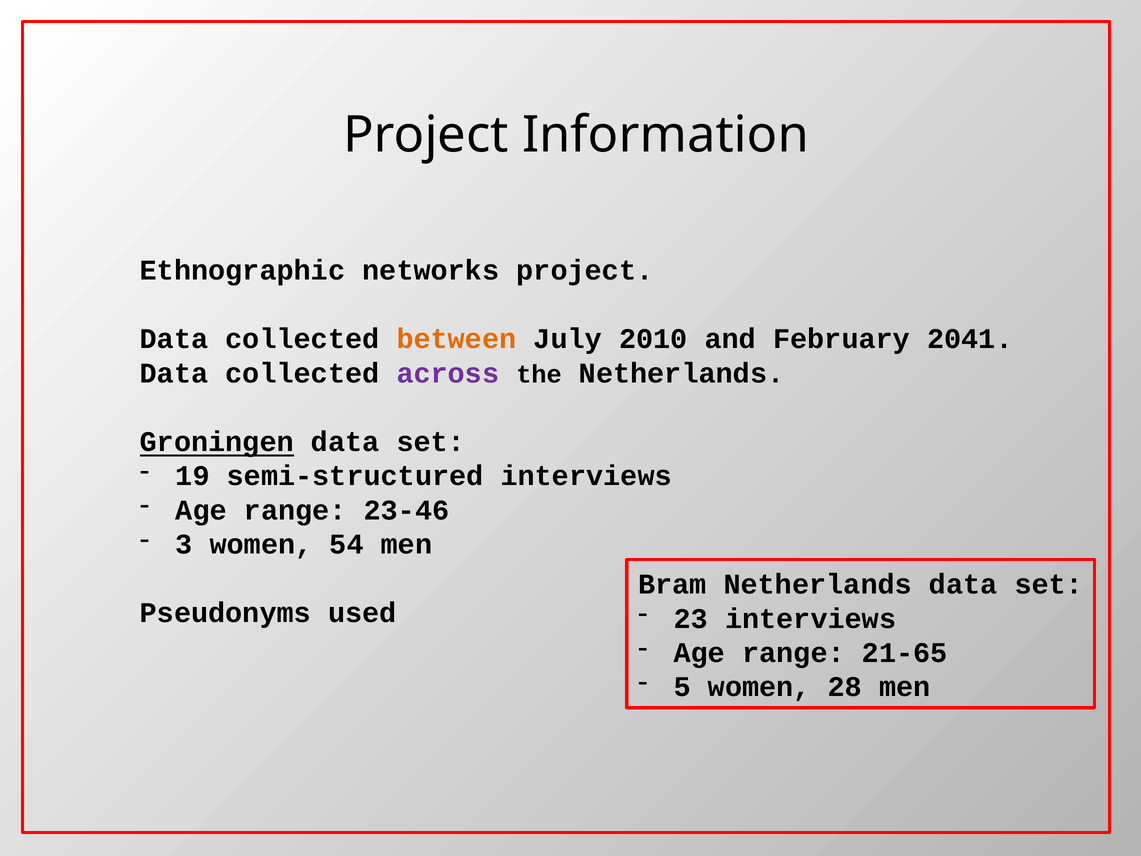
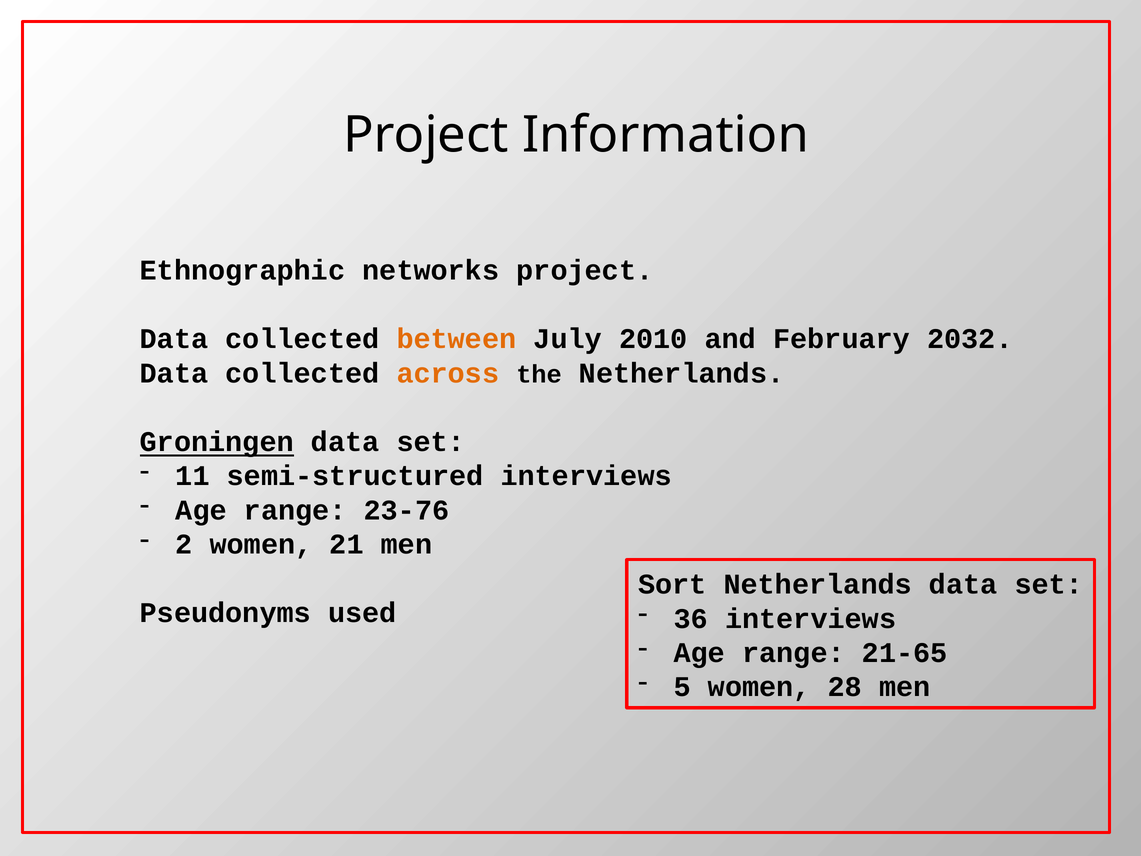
2041: 2041 -> 2032 (970, 339)
across colour: purple -> orange (448, 373)
19: 19 -> 11 (193, 476)
23-46: 23-46 -> 23-76 (407, 510)
3: 3 -> 2 (184, 544)
54: 54 -> 21 (347, 544)
Bram: Bram -> Sort (672, 584)
23: 23 -> 36 (691, 618)
